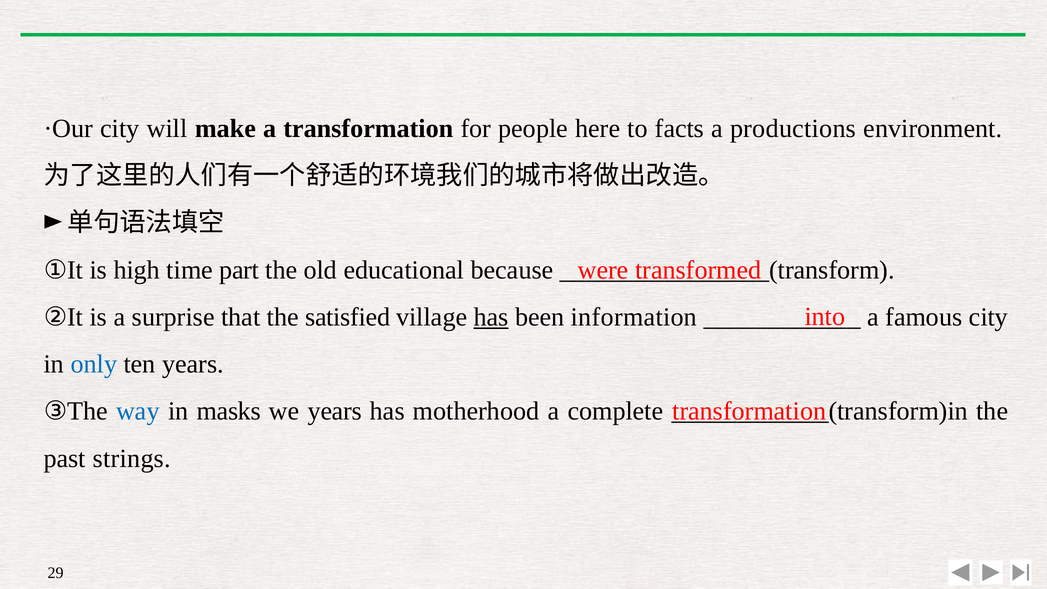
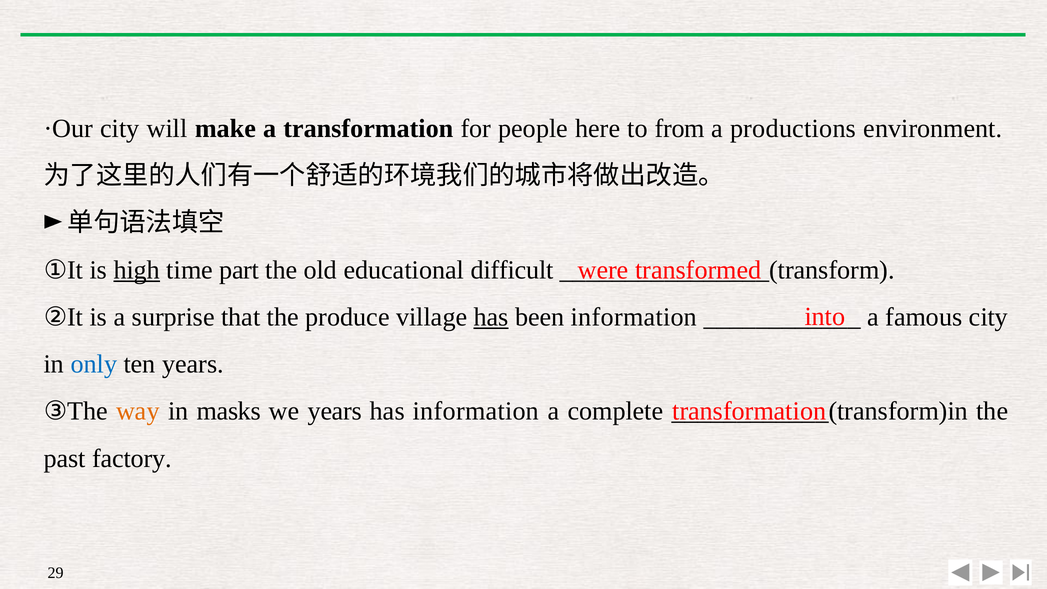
facts: facts -> from (680, 129)
high underline: none -> present (137, 270)
because: because -> difficult (512, 270)
satisfied: satisfied -> produce (348, 317)
way colour: blue -> orange (138, 411)
has motherhood: motherhood -> information (476, 411)
strings: strings -> factory (132, 458)
